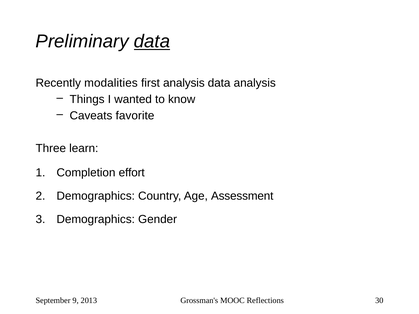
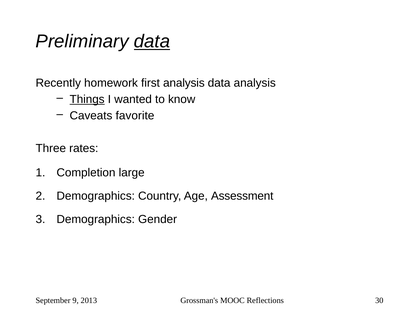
modalities: modalities -> homework (111, 83)
Things underline: none -> present (87, 100)
learn: learn -> rates (84, 148)
effort: effort -> large (132, 173)
